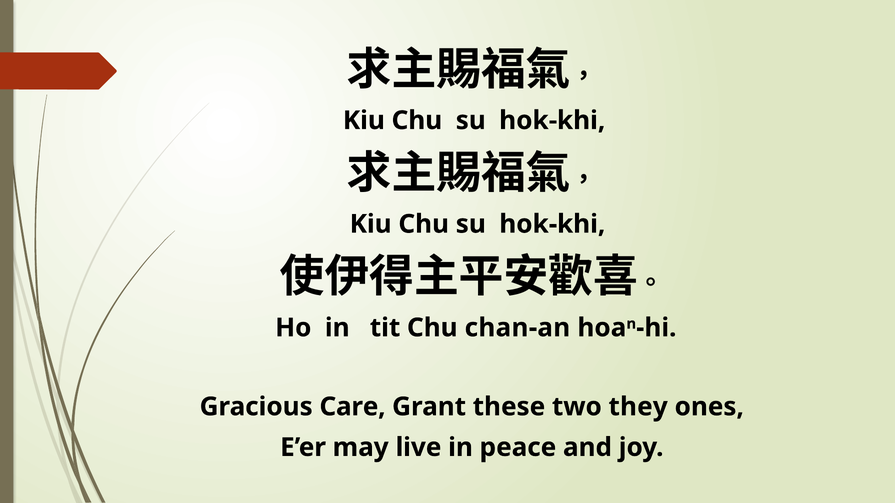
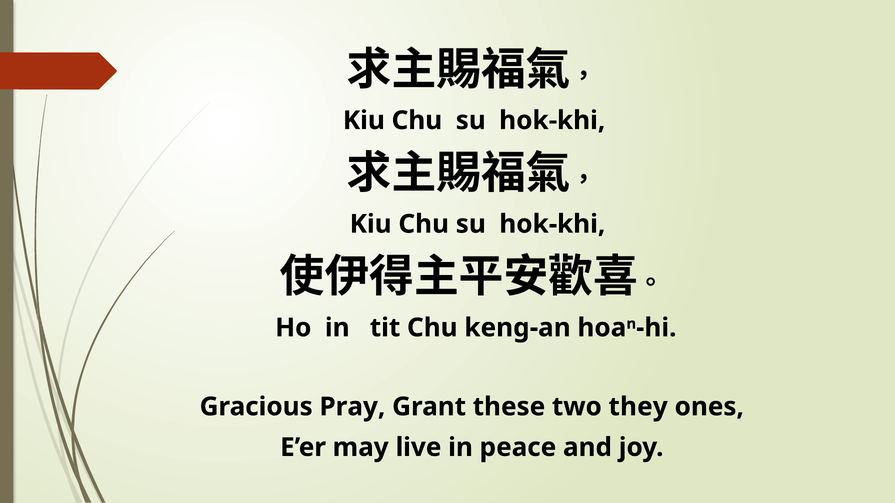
chan-an: chan-an -> keng-an (518, 328)
Care: Care -> Pray (352, 407)
